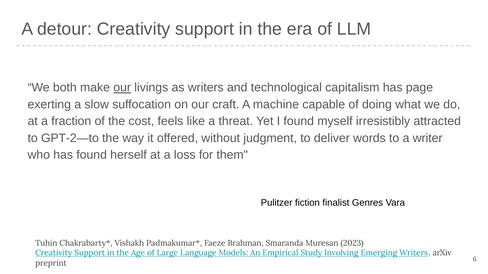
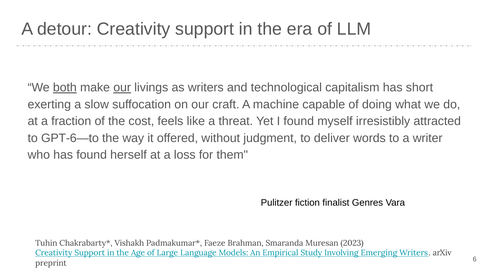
both underline: none -> present (65, 88)
page: page -> short (419, 88)
GPT-2—to: GPT-2—to -> GPT-6—to (70, 138)
